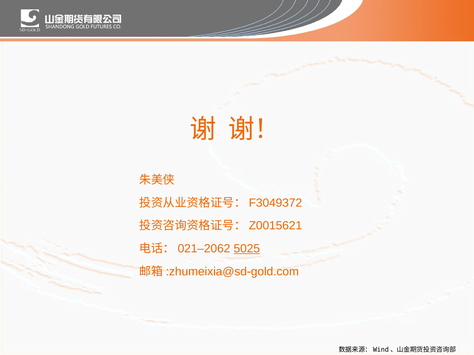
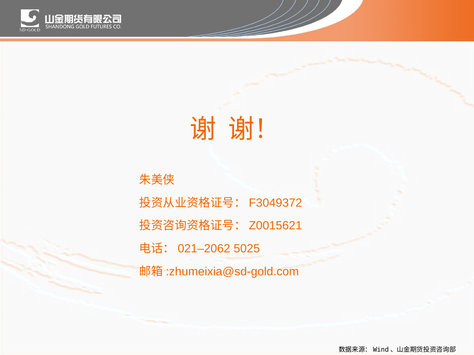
5025 underline: present -> none (247, 249)
